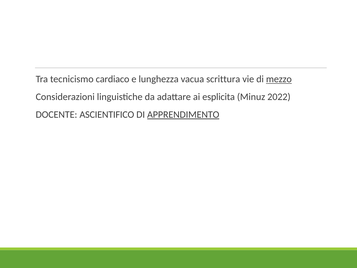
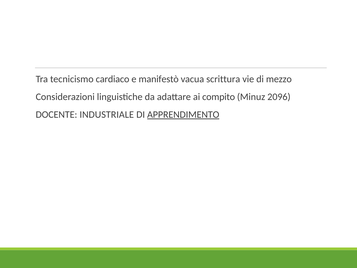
lunghezza: lunghezza -> manifestò (159, 79)
mezzo underline: present -> none (279, 79)
esplicita: esplicita -> compito (219, 97)
2022: 2022 -> 2096 (279, 97)
ASCIENTIFICO: ASCIENTIFICO -> INDUSTRIALE (107, 114)
